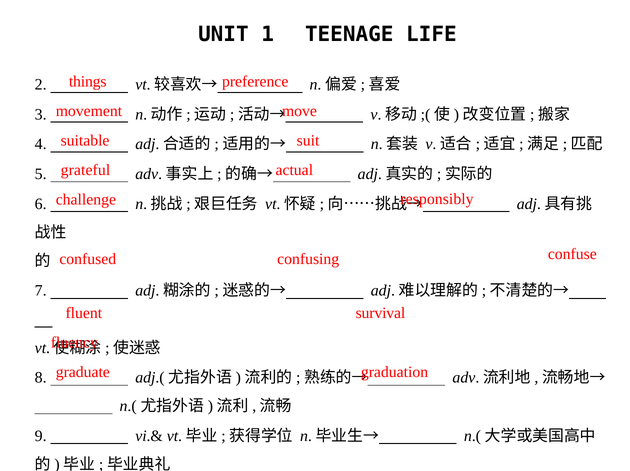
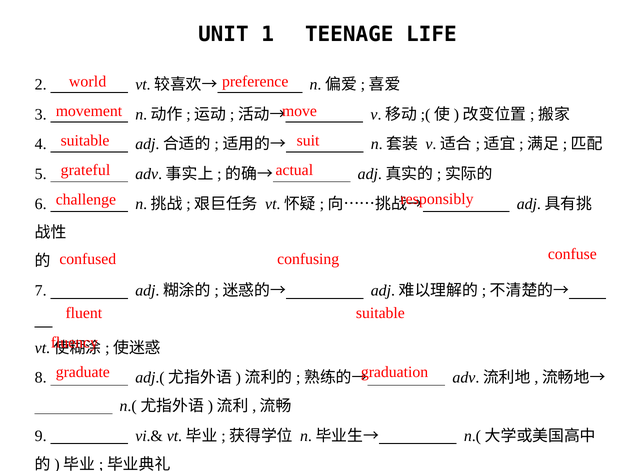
things: things -> world (88, 82)
fluent survival: survival -> suitable (380, 313)
